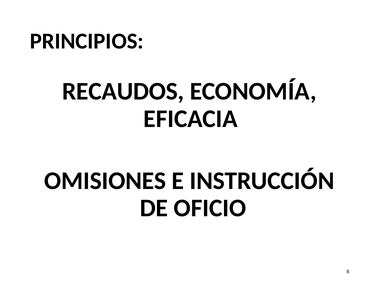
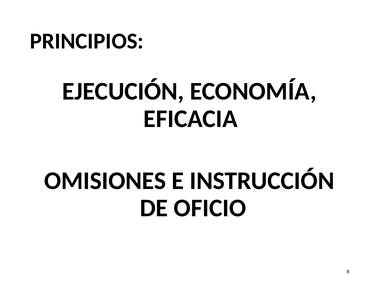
RECAUDOS: RECAUDOS -> EJECUCIÓN (123, 91)
